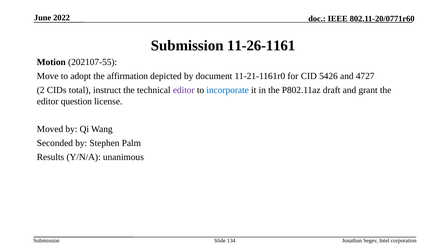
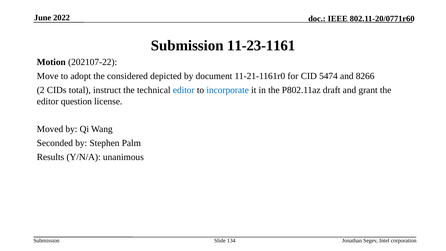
11-26-1161: 11-26-1161 -> 11-23-1161 (261, 46)
202107-55: 202107-55 -> 202107-22 (93, 62)
affirmation: affirmation -> considered (127, 76)
5426: 5426 -> 5474 (328, 76)
4727: 4727 -> 8266 (365, 76)
editor colour: purple -> blue (184, 90)
